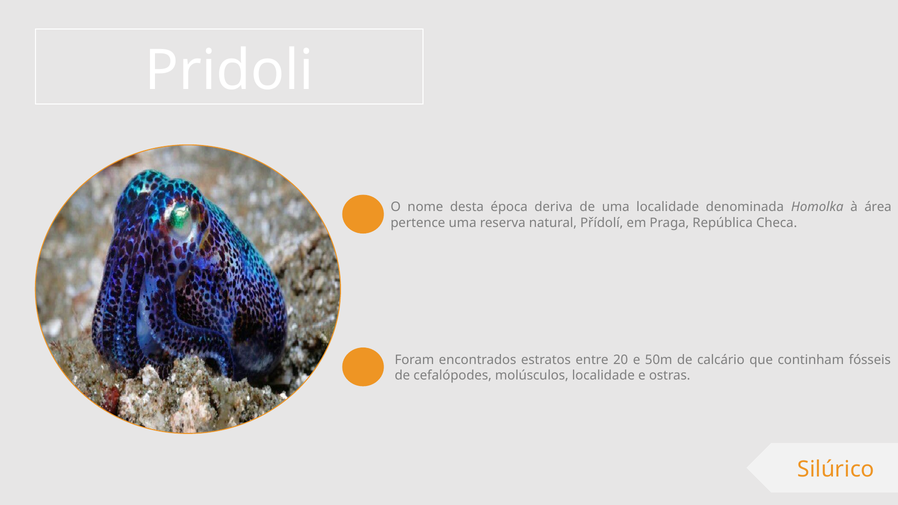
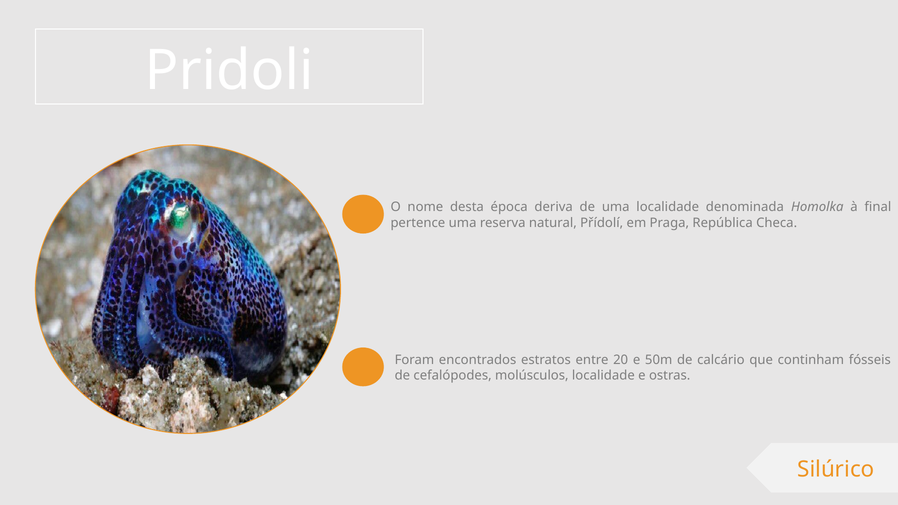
área: área -> final (878, 207)
